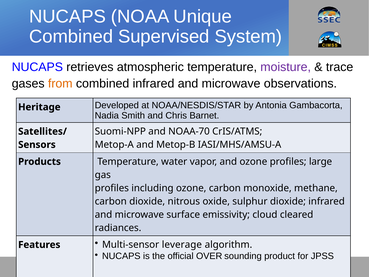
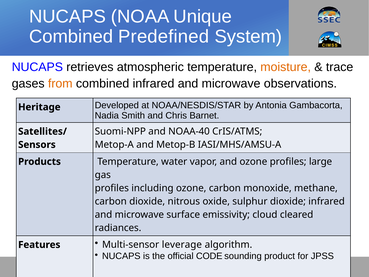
Supervised: Supervised -> Predefined (164, 36)
moisture colour: purple -> orange (286, 67)
NOAA-70: NOAA-70 -> NOAA-40 (189, 131)
OVER: OVER -> CODE (209, 256)
